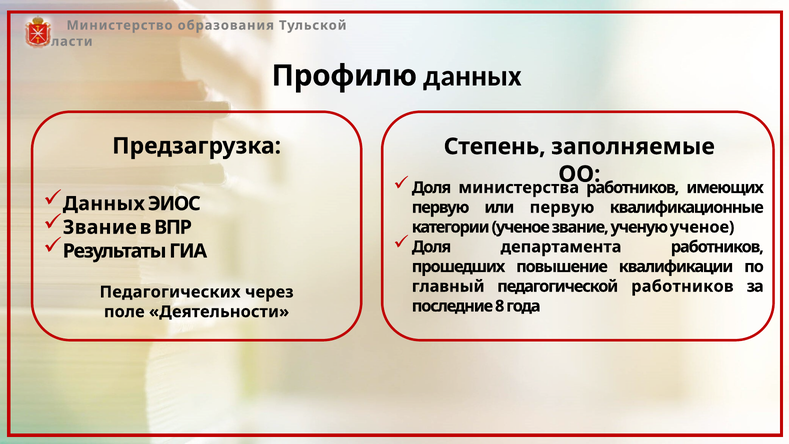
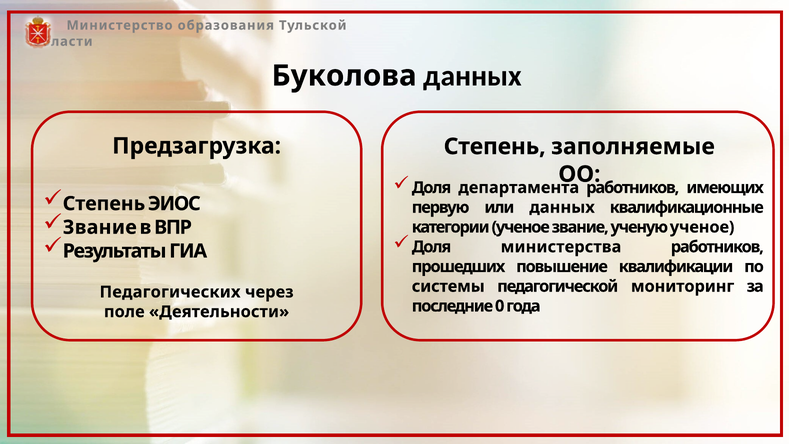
Профилю: Профилю -> Буколова (344, 76)
министерства: министерства -> департамента (519, 188)
Данных: Данных -> Степень (104, 204)
или первую: первую -> данных (562, 207)
департамента: департамента -> министерства (561, 247)
главный: главный -> системы (448, 286)
педагогической работников: работников -> мониторинг (683, 286)
8: 8 -> 0 (500, 306)
